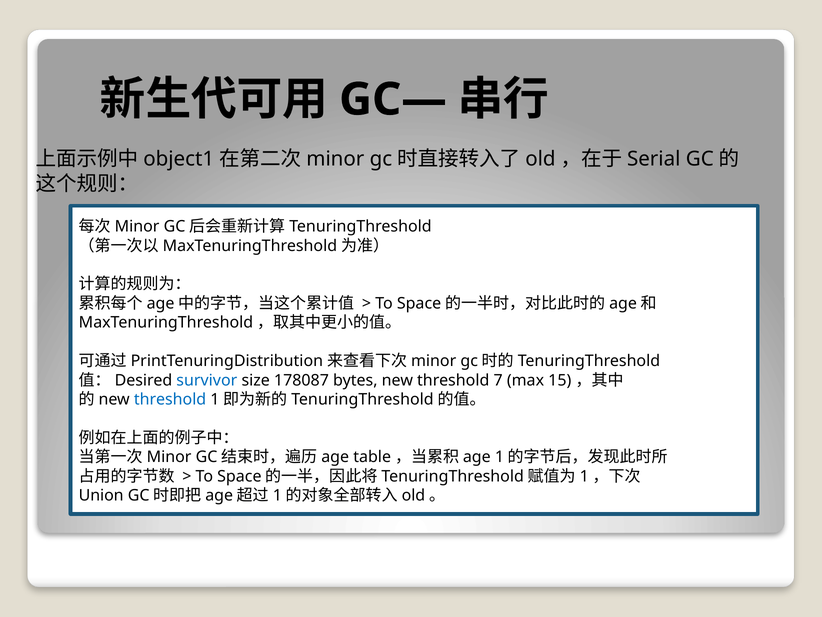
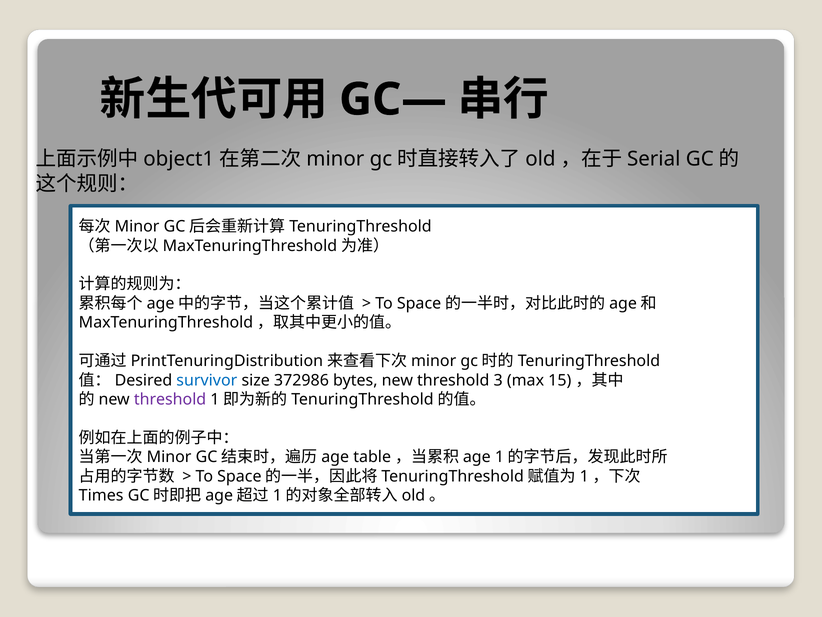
178087: 178087 -> 372986 (301, 380)
7: 7 -> 3 (498, 380)
threshold colour: blue -> purple (170, 399)
Union: Union -> Times (101, 495)
